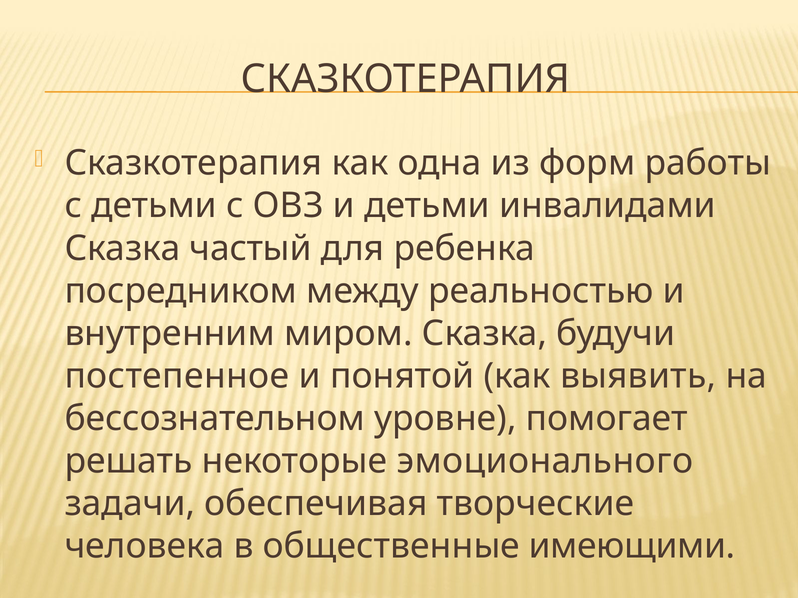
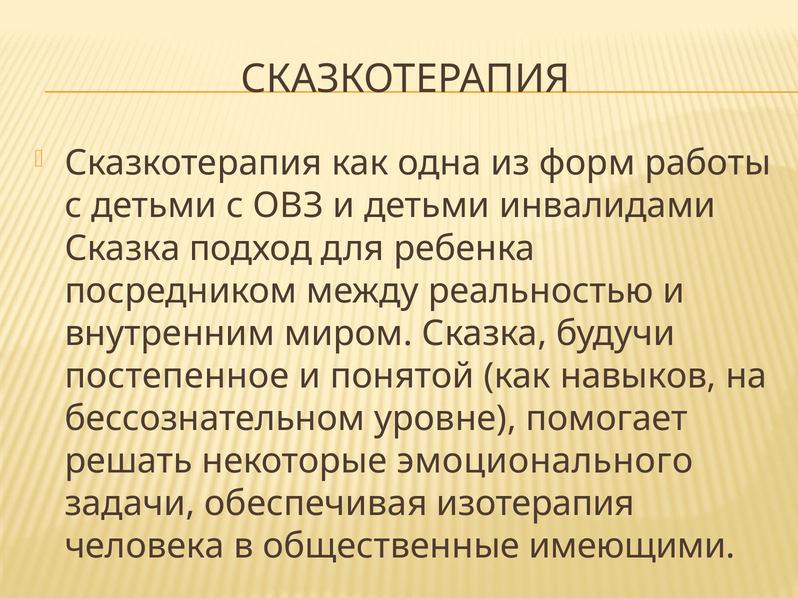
частый: частый -> подход (251, 249)
выявить: выявить -> навыков (638, 376)
творческие: творческие -> изотерапия (536, 504)
